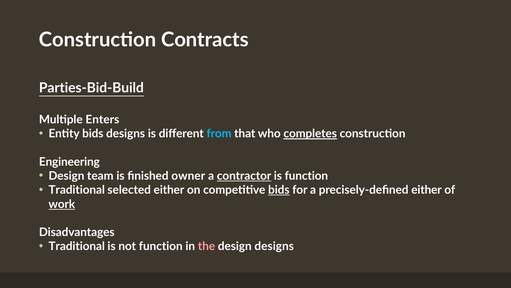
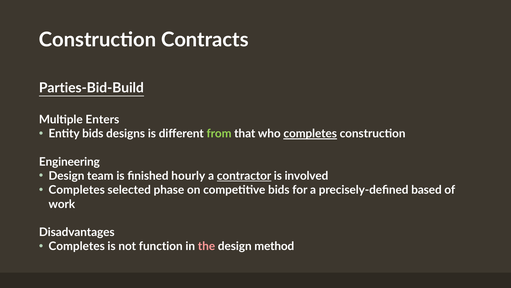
from colour: light blue -> light green (219, 134)
owner: owner -> hourly (188, 176)
is function: function -> involved (306, 176)
Traditional: Traditional -> Completes (77, 190)
selected either: either -> phase (169, 190)
bids underline: present -> none (279, 190)
precisely-defined either: either -> based (426, 190)
work underline: present -> none (62, 204)
Traditional: Traditional -> Completes (77, 246)
design designs: designs -> method (274, 246)
